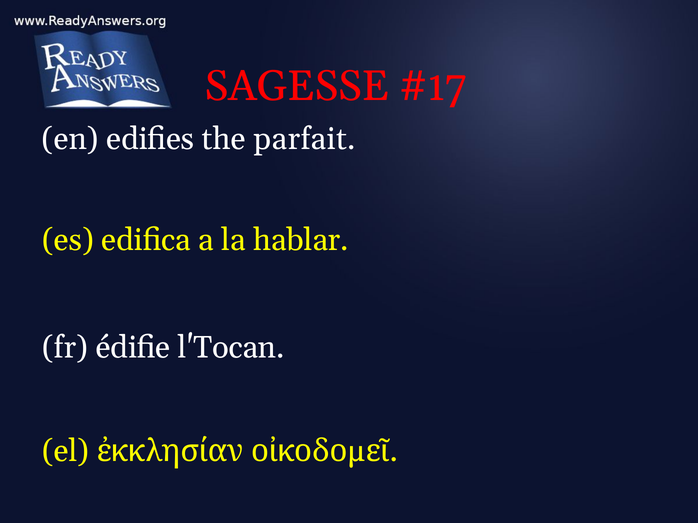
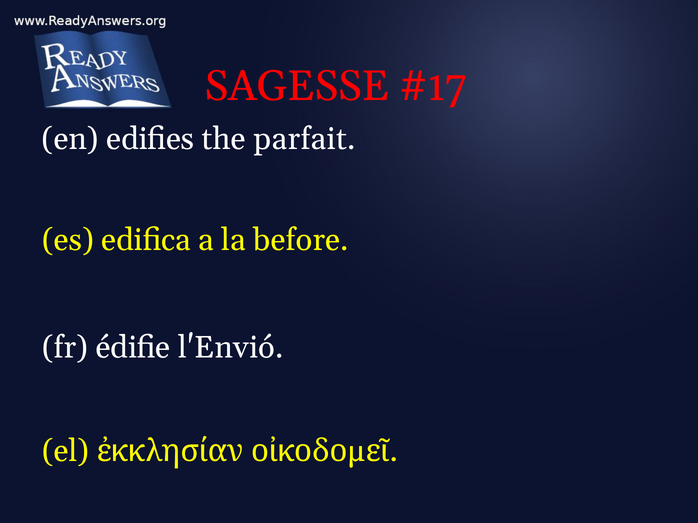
hablar: hablar -> before (301, 240)
l'Tocan: l'Tocan -> l'Envió (231, 348)
